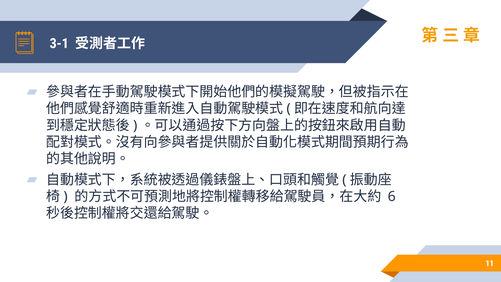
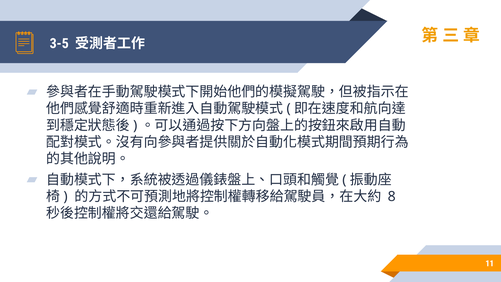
3-1: 3-1 -> 3-5 (59, 43)
6: 6 -> 8 (392, 196)
